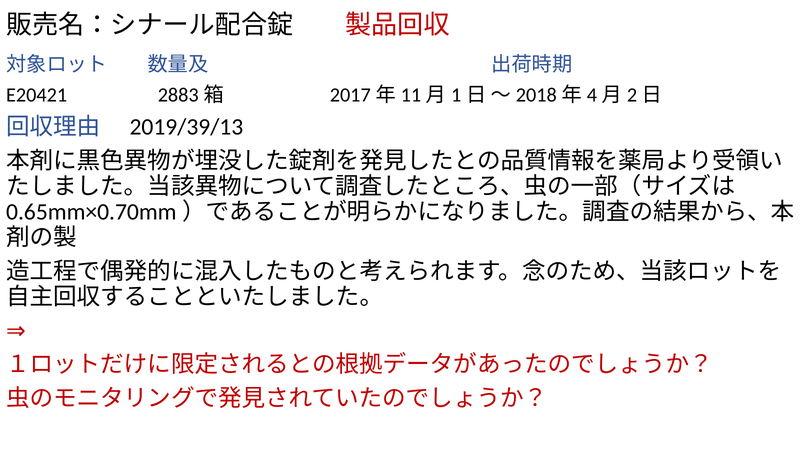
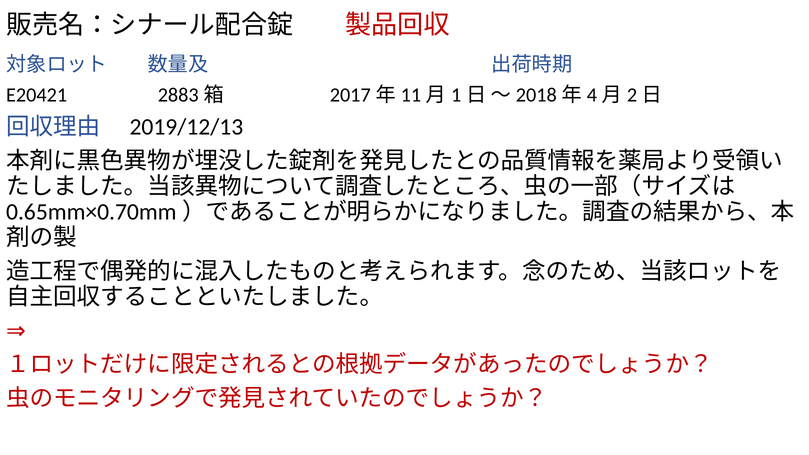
2019/39/13: 2019/39/13 -> 2019/12/13 (186, 127)
